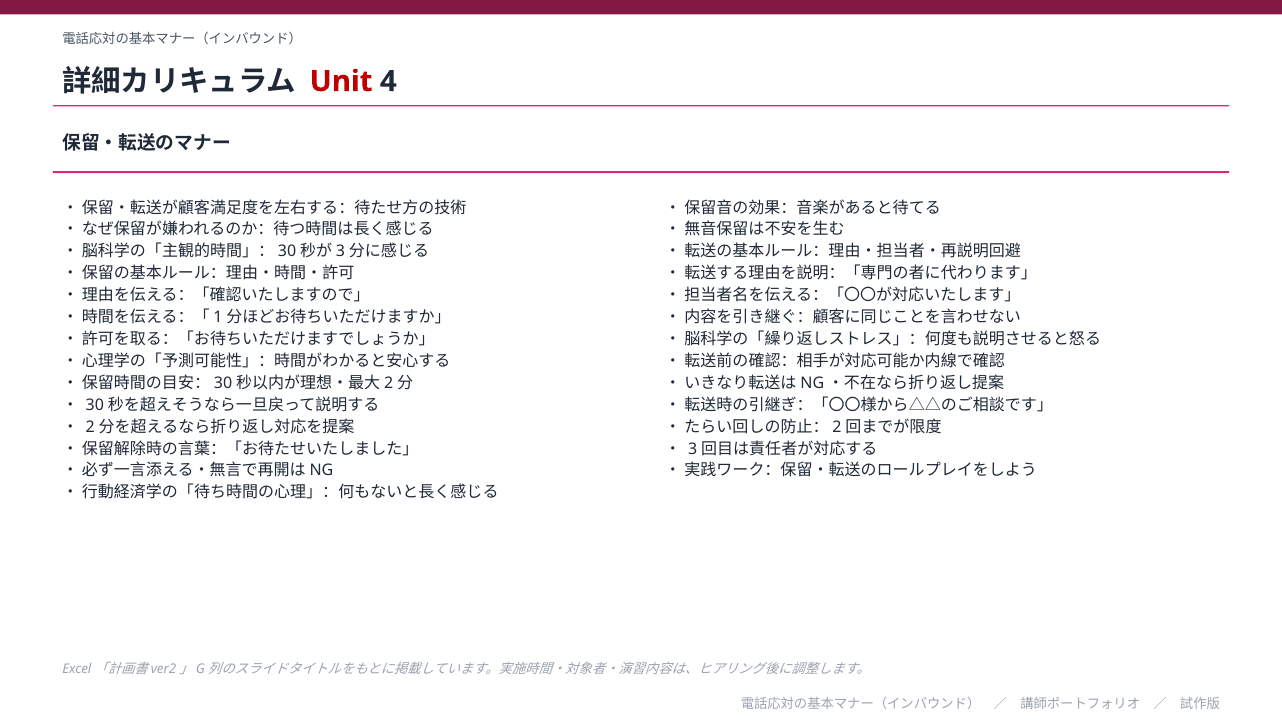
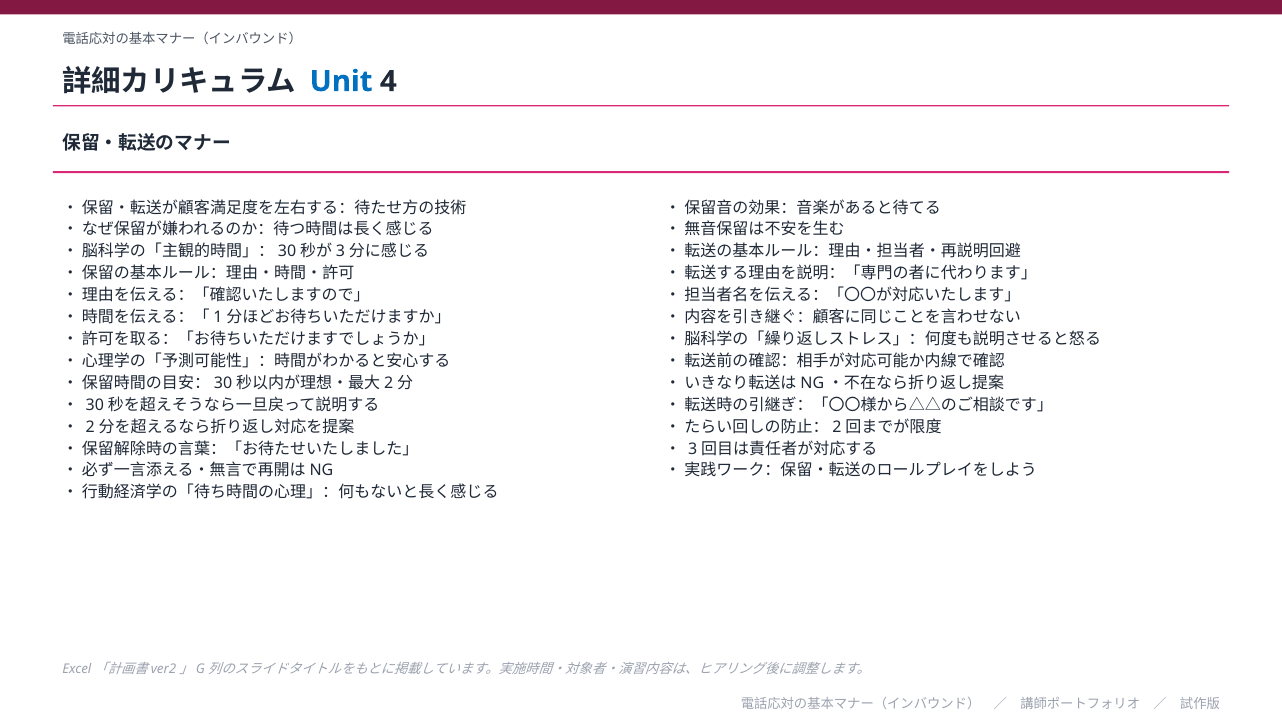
Unit colour: red -> blue (341, 81)
